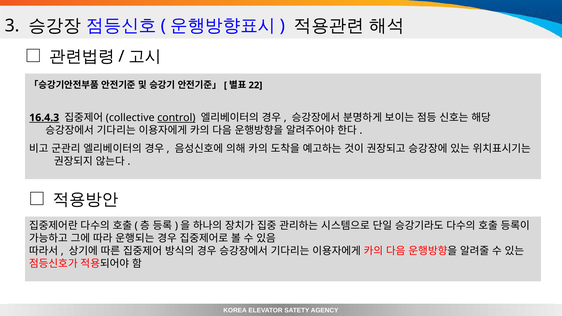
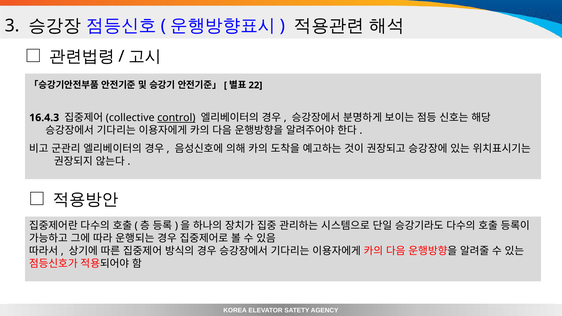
16.4.3 underline: present -> none (44, 118)
